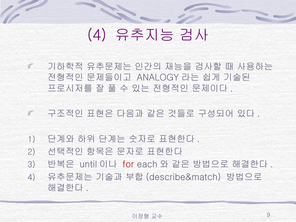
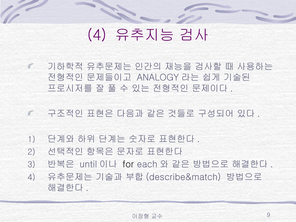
for colour: red -> black (128, 164)
